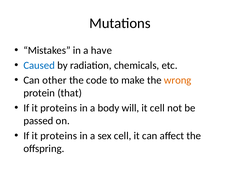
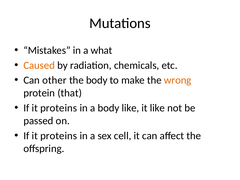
have: have -> what (102, 50)
Caused colour: blue -> orange (39, 65)
the code: code -> body (97, 80)
body will: will -> like (130, 108)
it cell: cell -> like (157, 108)
